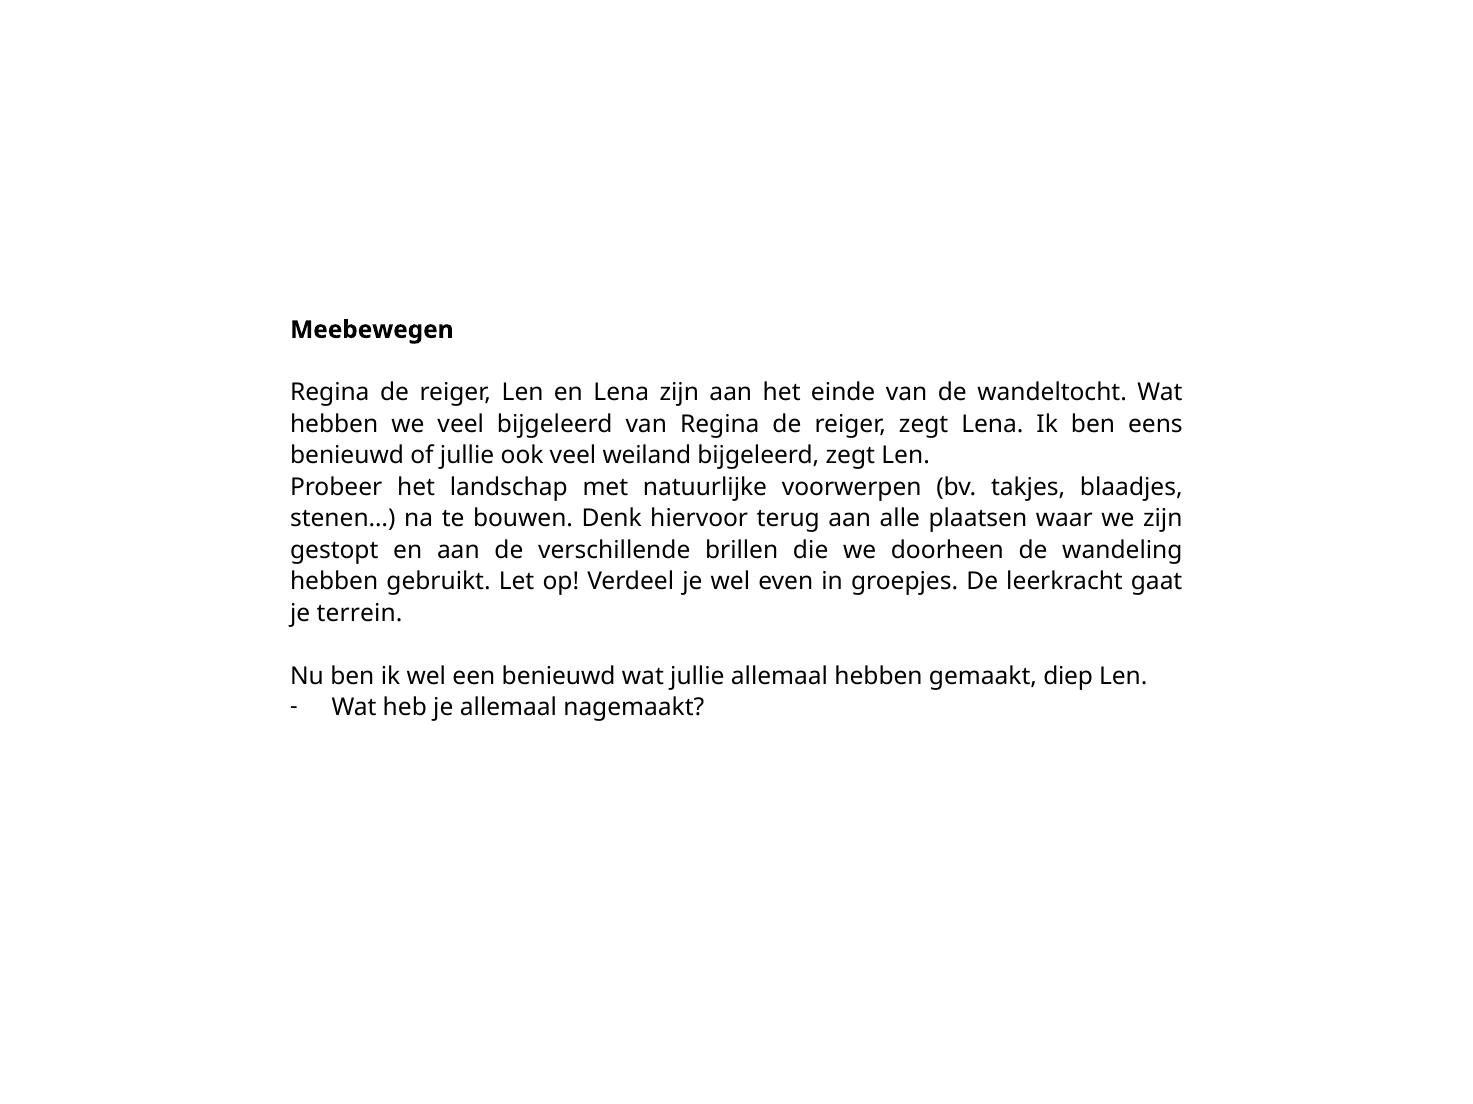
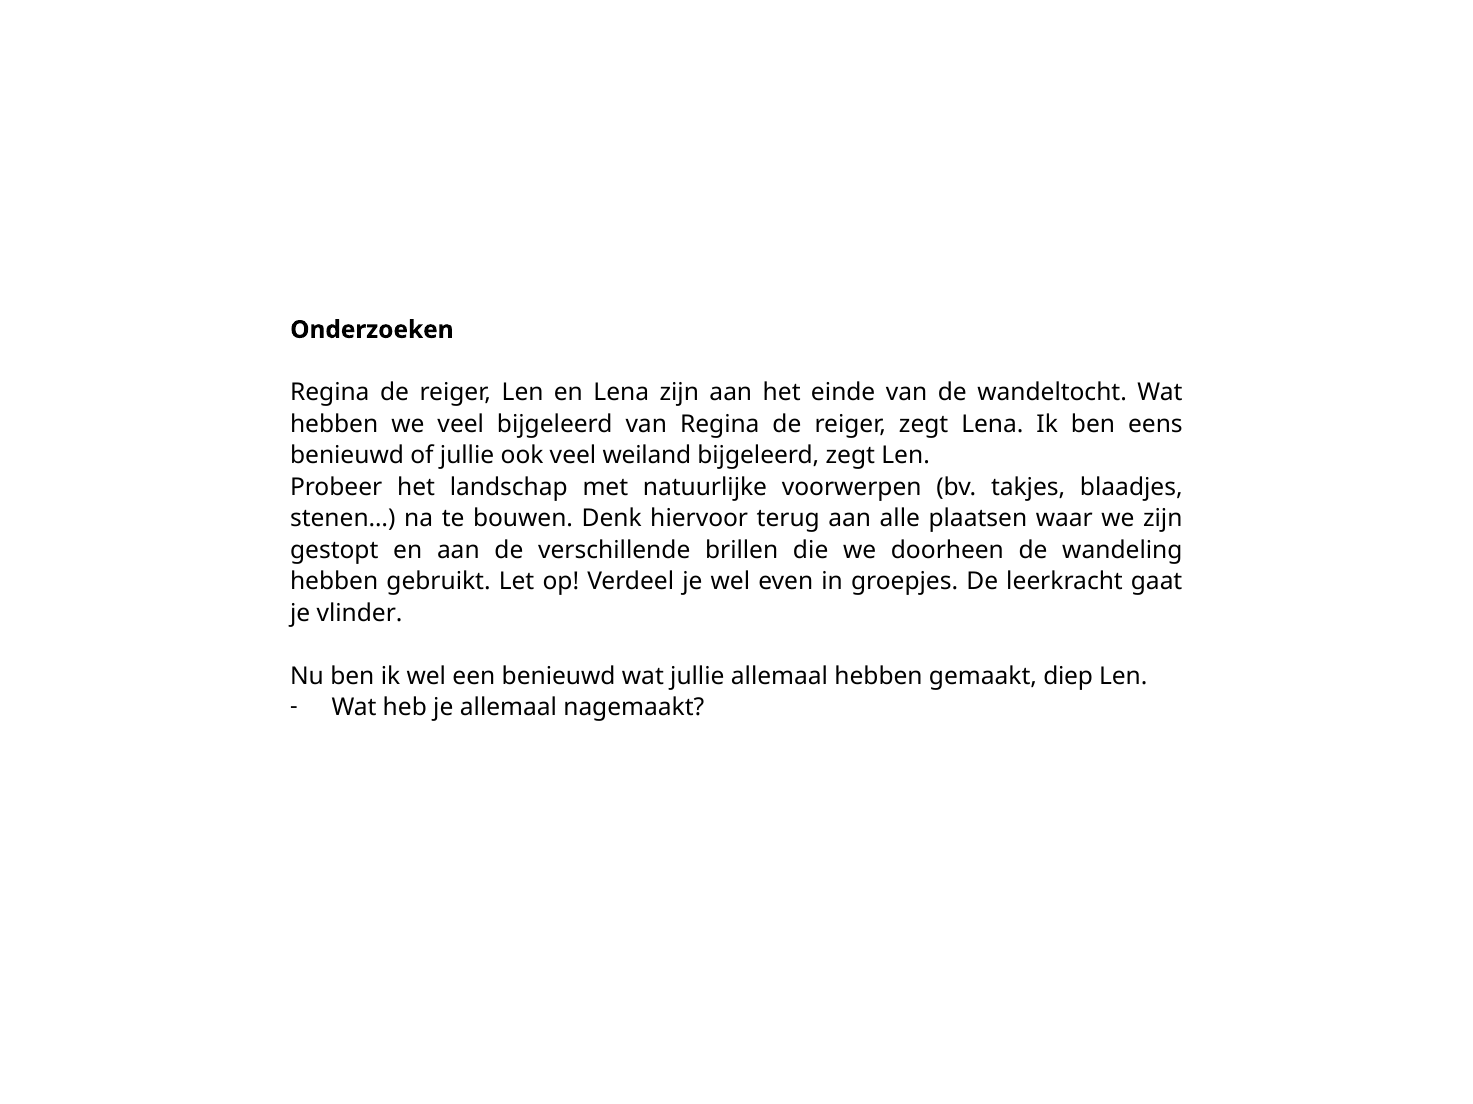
Meebewegen: Meebewegen -> Onderzoeken (372, 330)
terrein: terrein -> vlinder (360, 614)
